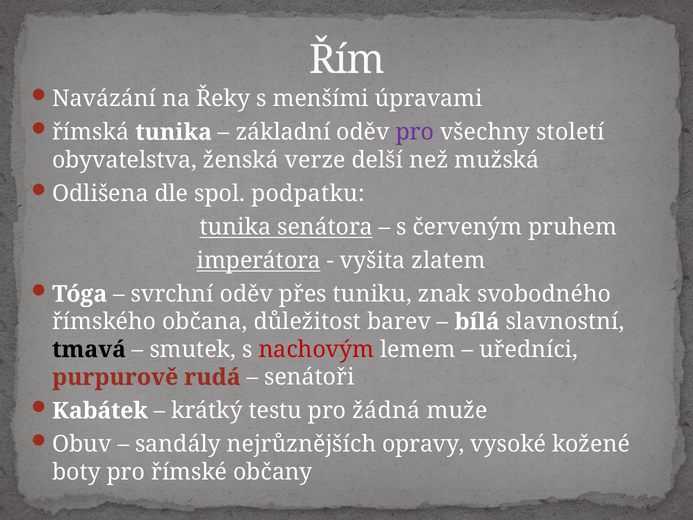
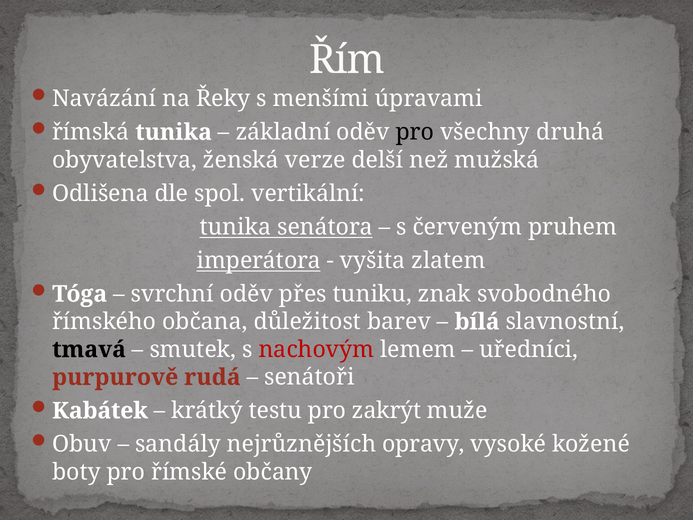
pro colour: purple -> black (415, 132)
století: století -> druhá (570, 132)
podpatku: podpatku -> vertikální (308, 193)
žádná: žádná -> zakrýt (387, 411)
